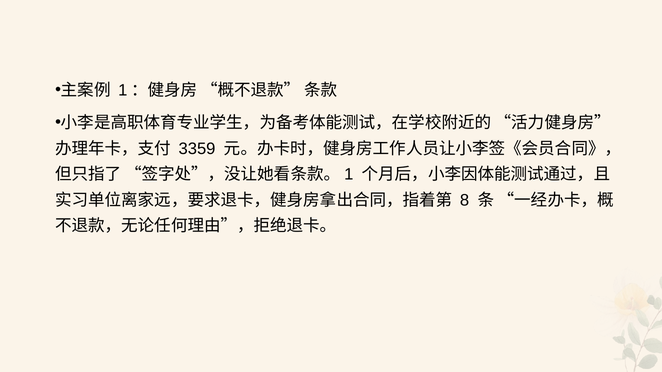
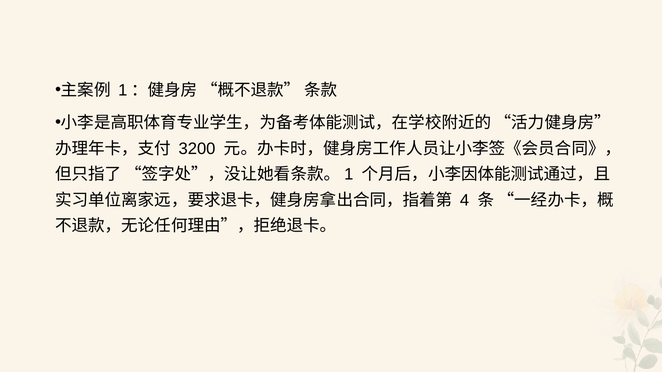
3359: 3359 -> 3200 (197, 149)
8: 8 -> 4 (465, 200)
